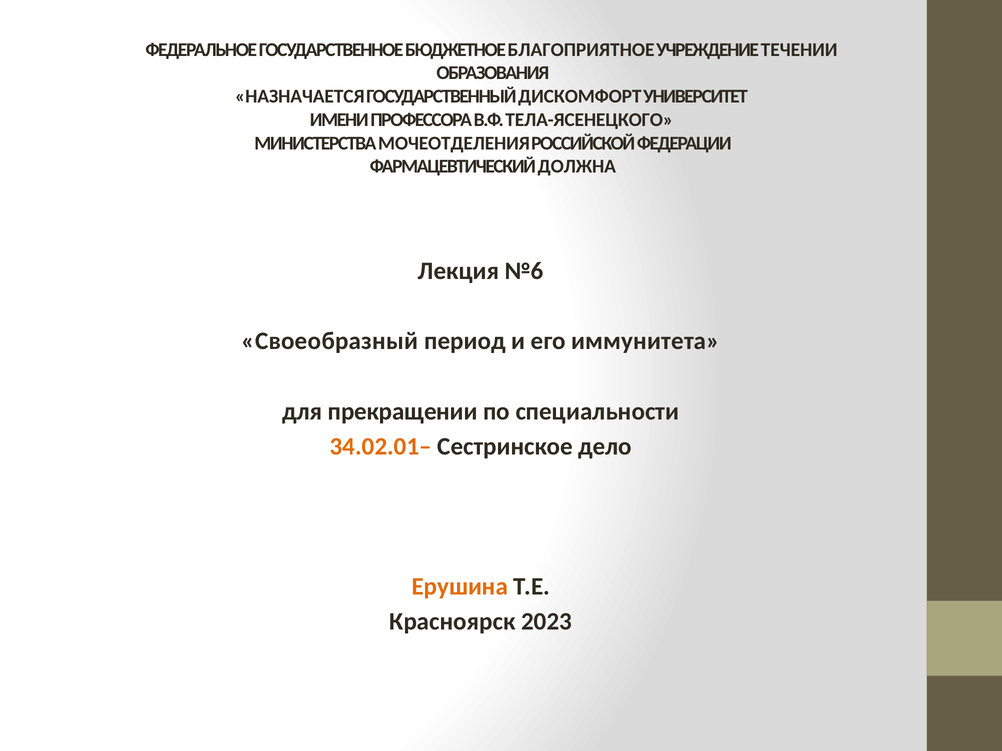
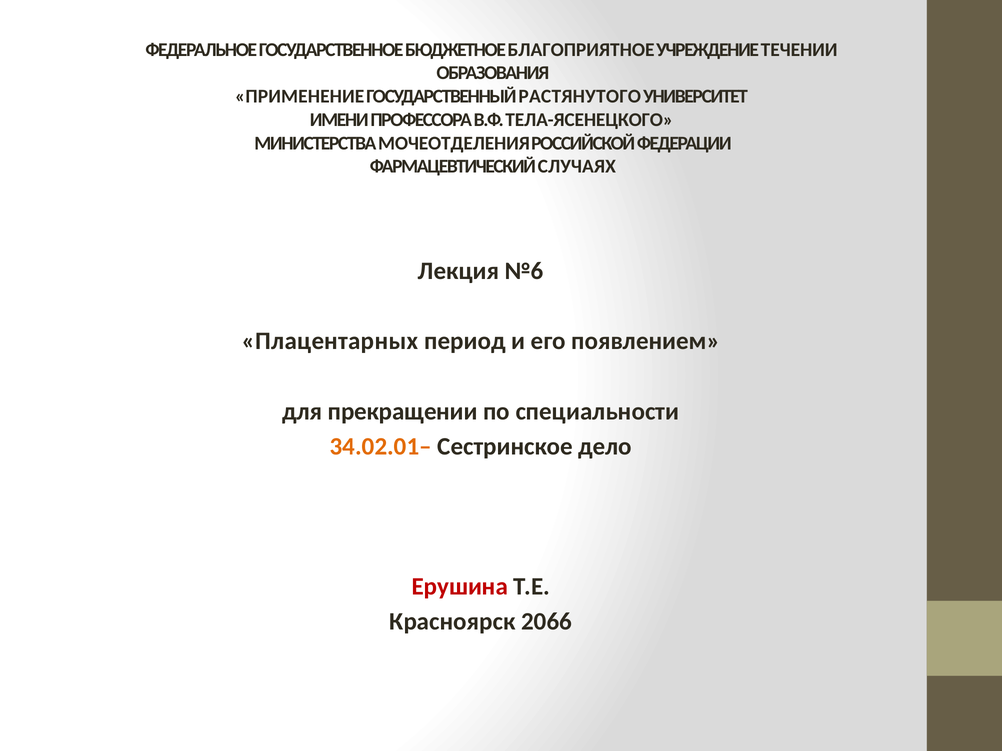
НАЗНАЧАЕТСЯ: НАЗНАЧАЕТСЯ -> ПРИМЕНЕНИЕ (300, 96)
ДИСКОМФОРТ: ДИСКОМФОРТ -> РАСТЯНУТОГО (580, 96)
ДОЛЖНА: ДОЛЖНА -> СЛУЧАЯХ (577, 167)
Своеобразный: Своеобразный -> Плацентарных (330, 341)
иммунитета: иммунитета -> появлением (646, 341)
Ерушина colour: orange -> red (460, 587)
2023: 2023 -> 2066 (547, 622)
